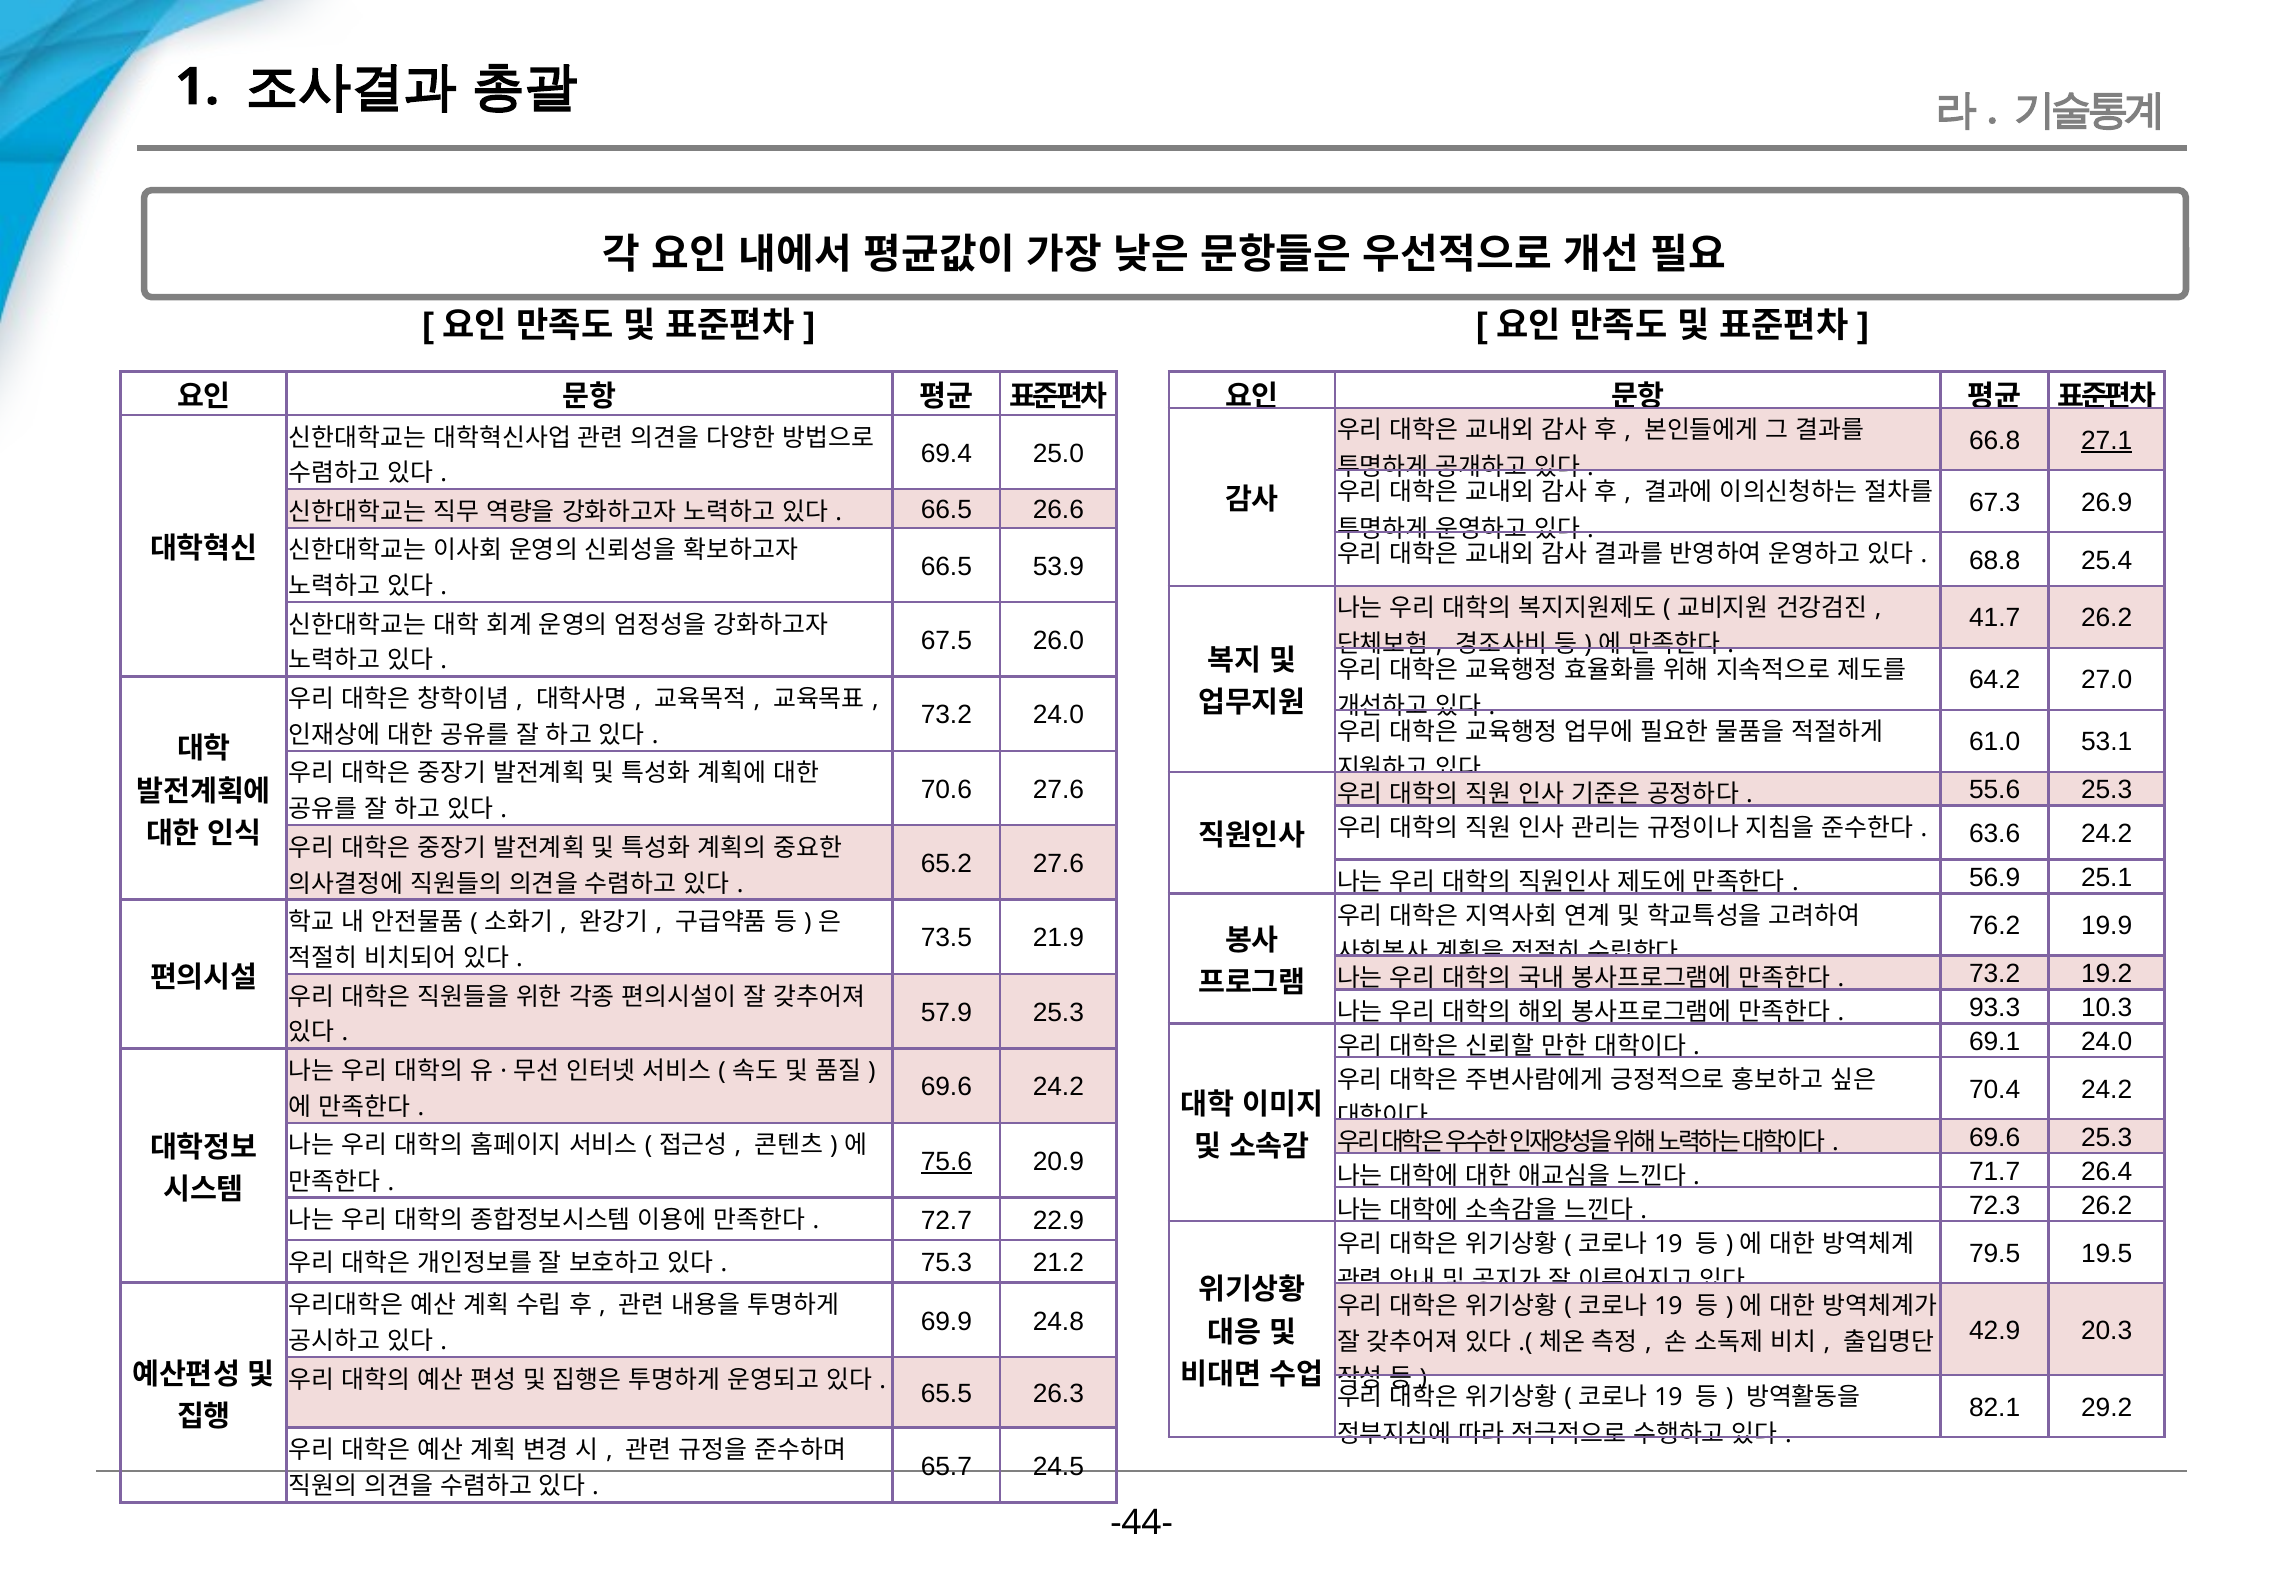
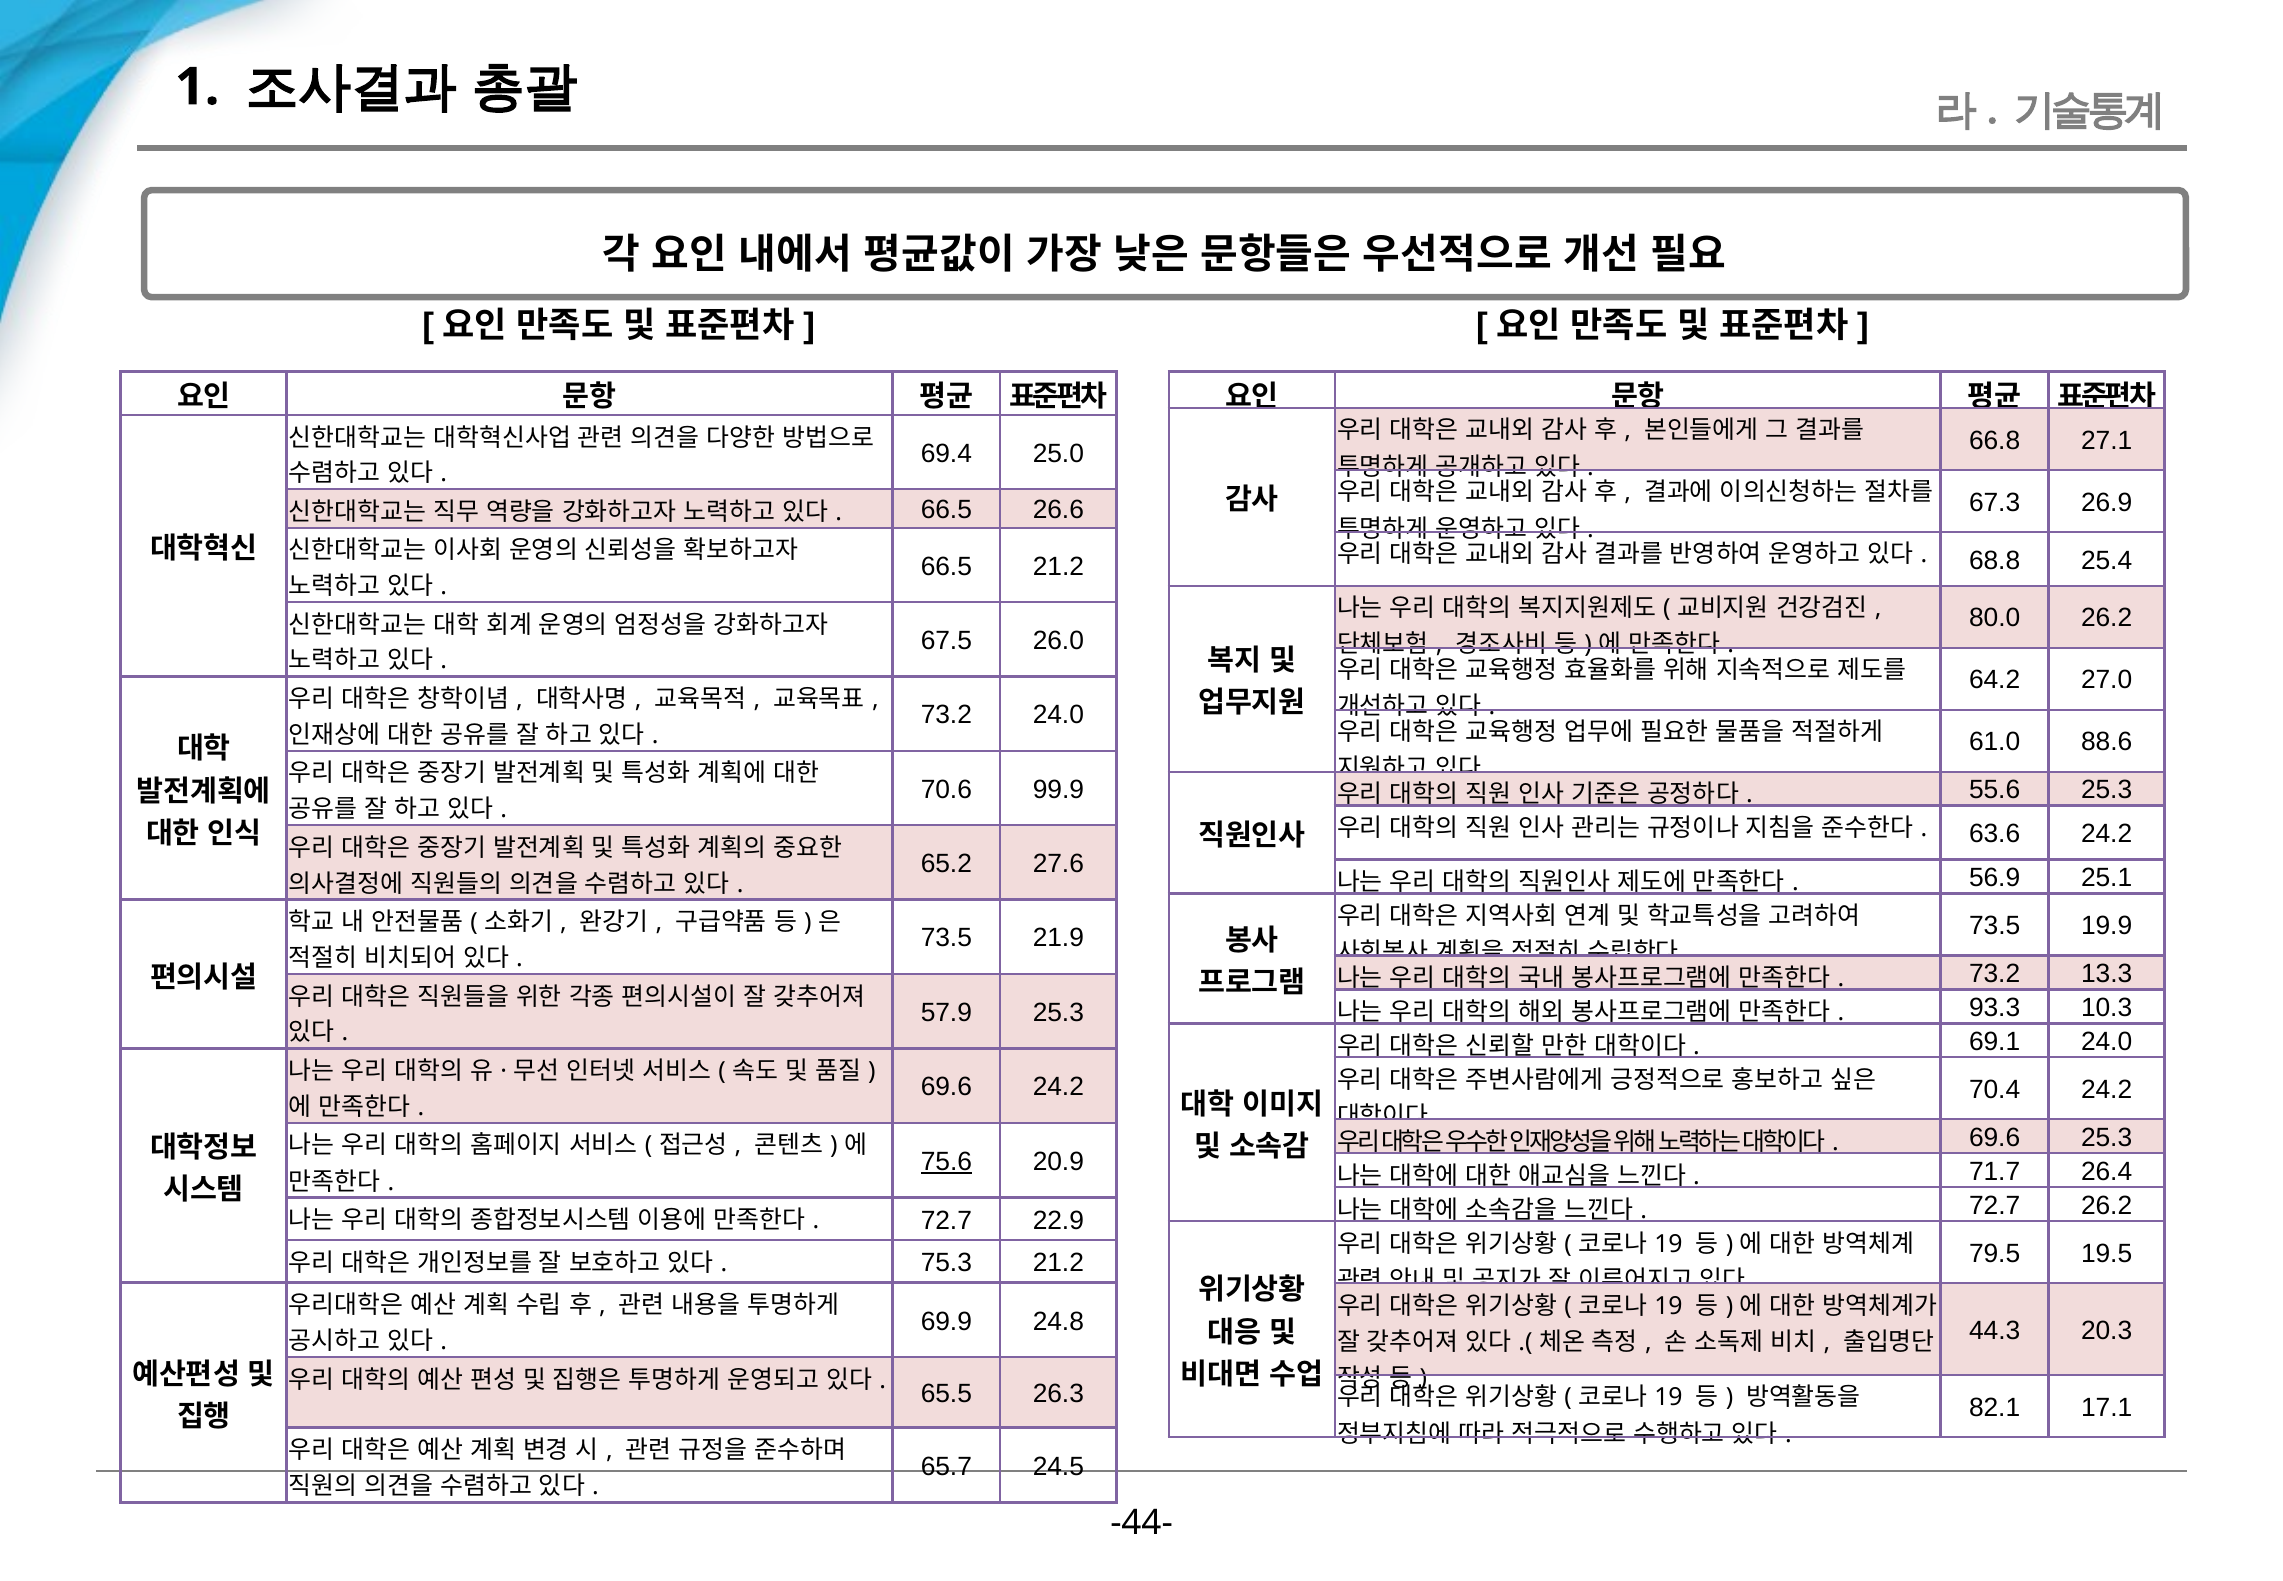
27.1 underline: present -> none (2107, 440)
66.5 53.9: 53.9 -> 21.2 (1058, 566)
41.7: 41.7 -> 80.0 (1995, 618)
53.1: 53.1 -> 88.6 (2107, 742)
70.6 27.6: 27.6 -> 99.9 (1058, 789)
76.2: 76.2 -> 73.5 (1995, 926)
19.2: 19.2 -> 13.3 (2107, 974)
72.3: 72.3 -> 72.7 (1995, 1205)
42.9: 42.9 -> 44.3 (1995, 1330)
29.2: 29.2 -> 17.1 (2107, 1407)
